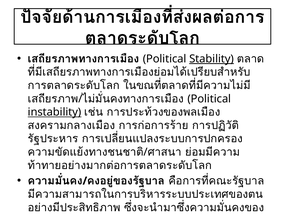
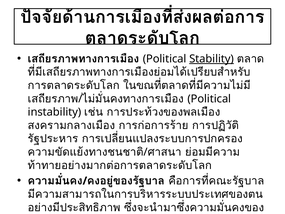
instability underline: present -> none (55, 112)
